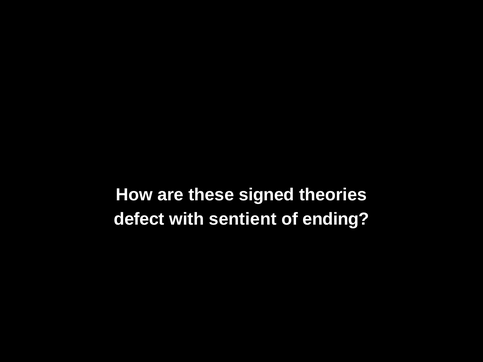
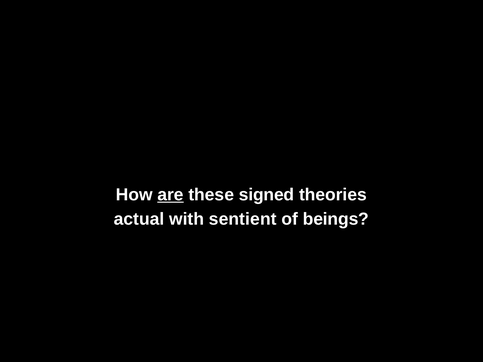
are underline: none -> present (171, 195)
defect: defect -> actual (139, 219)
ending: ending -> beings (336, 219)
